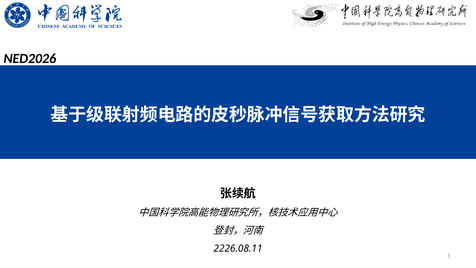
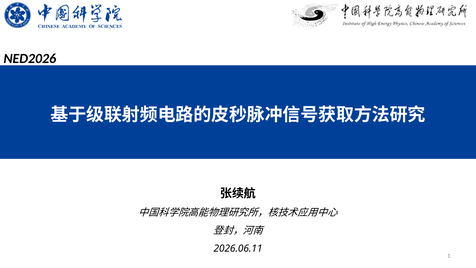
2226.08.11: 2226.08.11 -> 2026.06.11 (238, 248)
